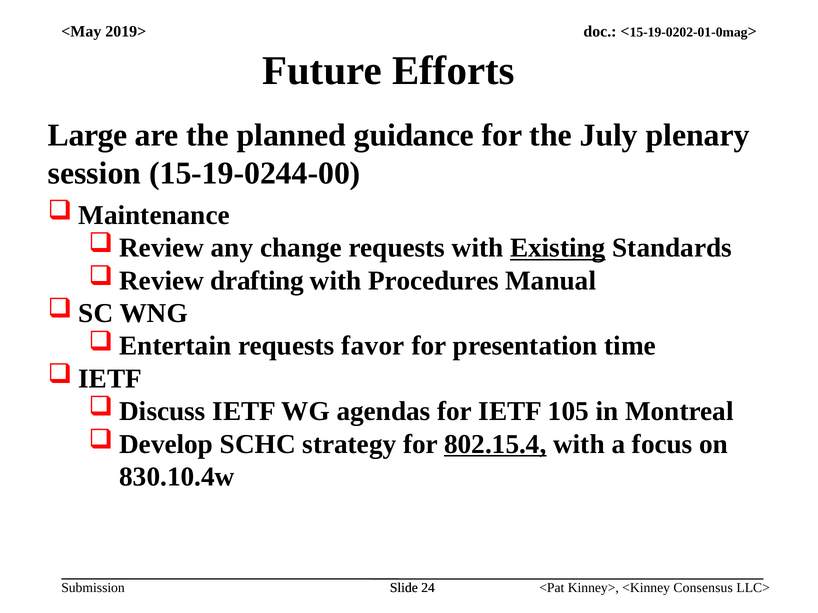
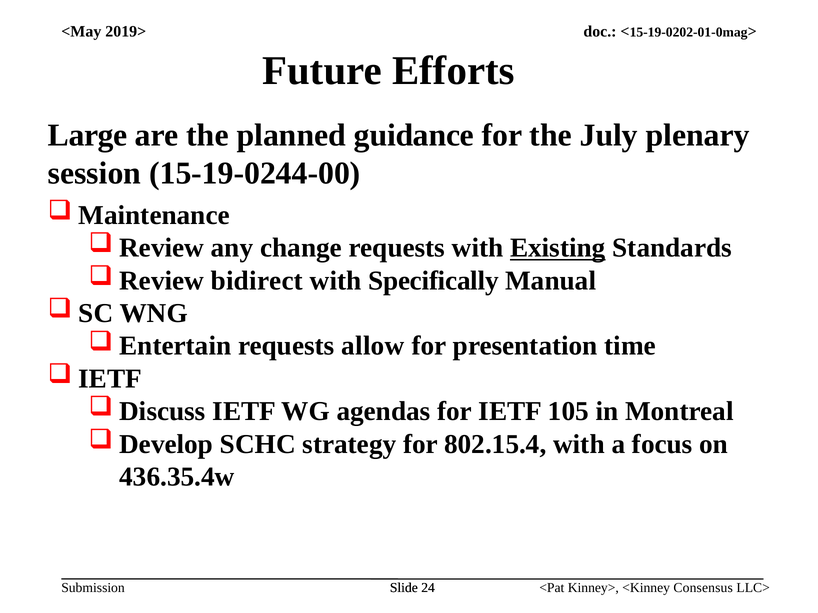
drafting: drafting -> bidirect (257, 281)
Procedures: Procedures -> Specifically (433, 281)
favor: favor -> allow (373, 346)
802.15.4 underline: present -> none (495, 444)
830.10.4w: 830.10.4w -> 436.35.4w (177, 477)
